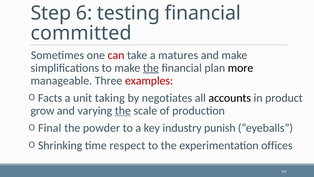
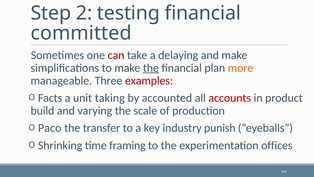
6: 6 -> 2 (84, 13)
matures: matures -> delaying (178, 55)
more colour: black -> orange (241, 68)
negotiates: negotiates -> accounted (167, 98)
accounts colour: black -> red (230, 98)
grow: grow -> build (42, 110)
the underline: present -> none (123, 110)
Final: Final -> Paco (50, 128)
powder: powder -> transfer (102, 128)
respect: respect -> framing (127, 145)
